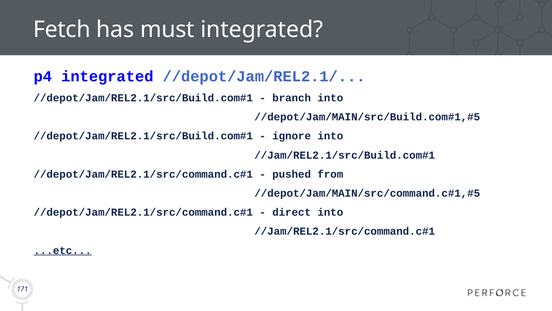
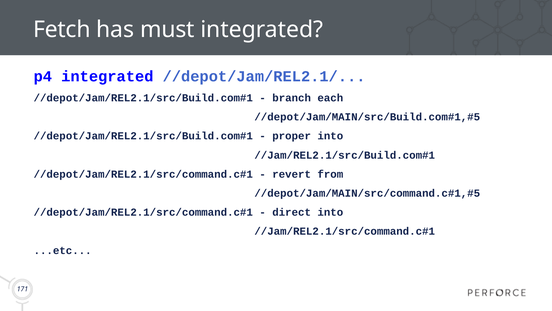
branch into: into -> each (330, 98)
ignore: ignore -> proper (292, 136)
pushed: pushed -> revert (292, 174)
...etc underline: present -> none (63, 250)
